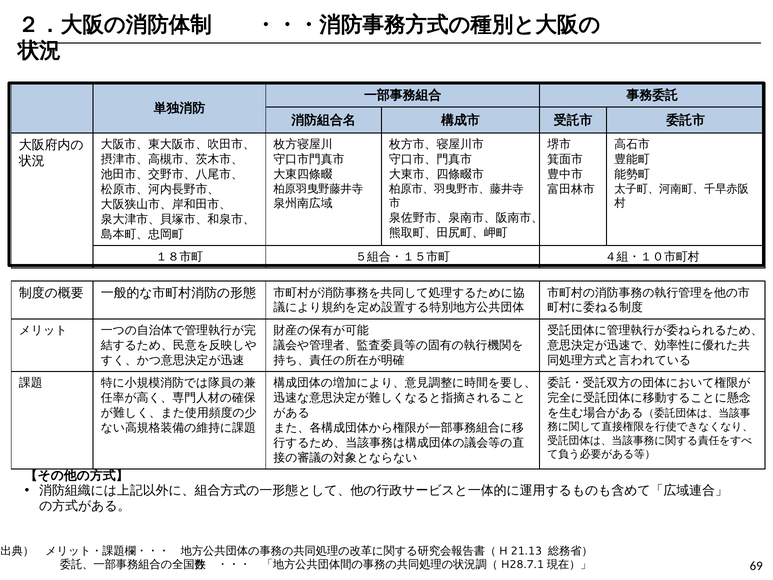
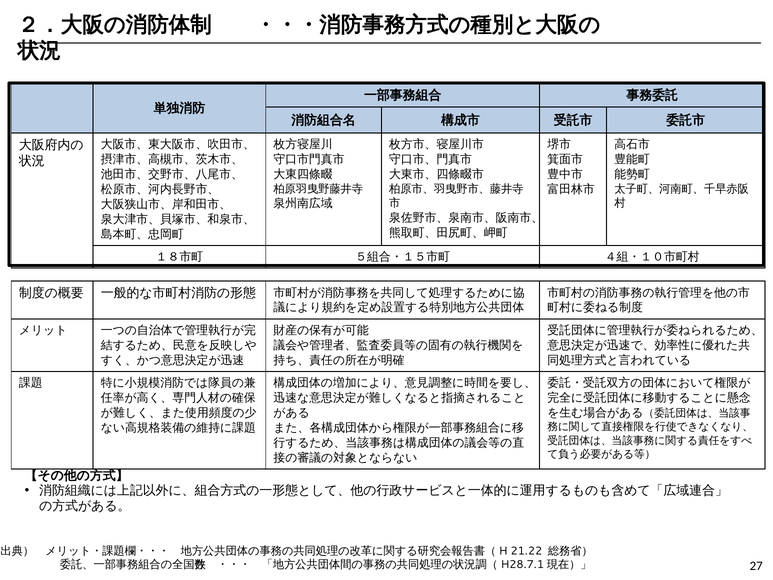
21.13: 21.13 -> 21.22 (526, 551)
69: 69 -> 27 (756, 566)
